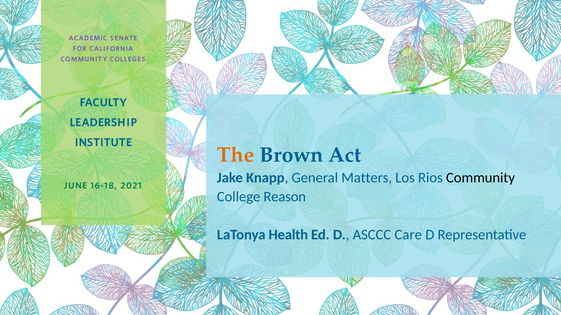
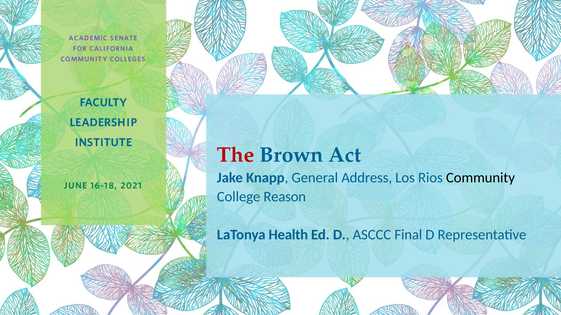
The colour: orange -> red (236, 155)
Matters: Matters -> Address (367, 178)
Care: Care -> Final (408, 235)
